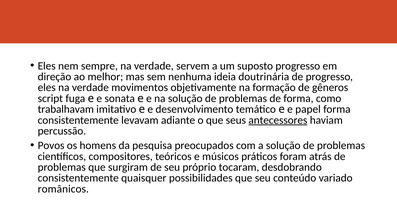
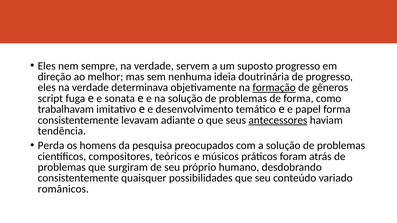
movimentos: movimentos -> determinava (140, 88)
formação underline: none -> present (274, 88)
percussão: percussão -> tendência (62, 131)
Povos: Povos -> Perda (51, 146)
tocaram: tocaram -> humano (239, 167)
